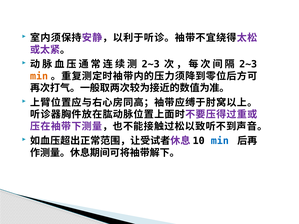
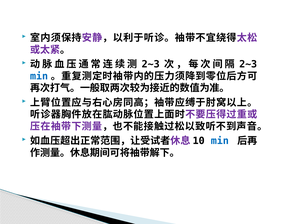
min colour: orange -> blue (39, 76)
